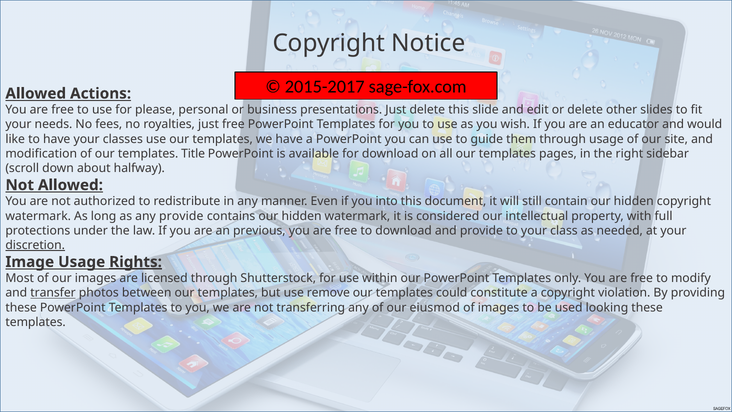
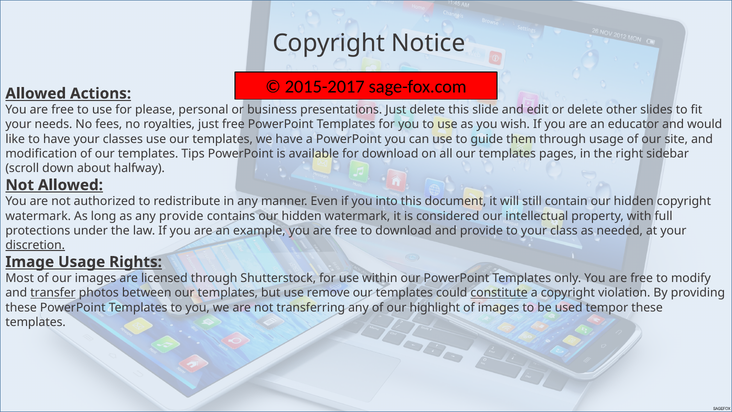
Title: Title -> Tips (193, 154)
previous: previous -> example (259, 230)
Rights underline: present -> none (136, 262)
constitute underline: none -> present (499, 293)
eiusmod: eiusmod -> highlight (435, 307)
looking: looking -> tempor (607, 307)
